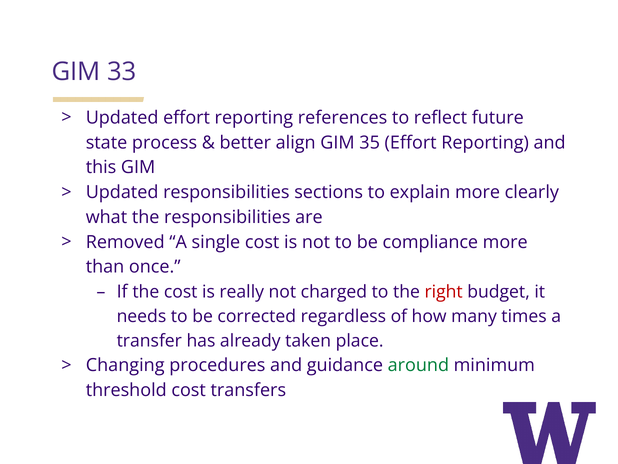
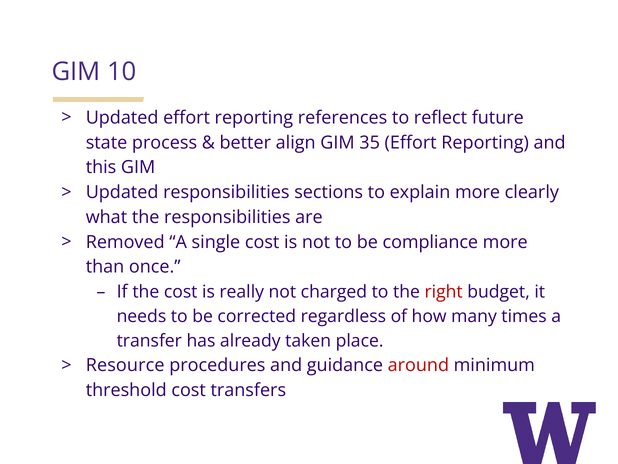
33: 33 -> 10 (122, 72)
Changing: Changing -> Resource (125, 365)
around colour: green -> red (418, 365)
